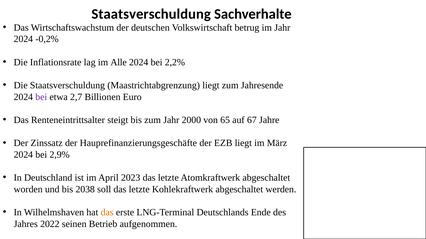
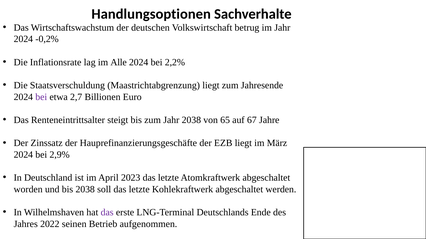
Staatsverschuldung: Staatsverschuldung -> Handlungsoptionen (151, 14)
Jahr 2000: 2000 -> 2038 (191, 120)
das colour: orange -> purple (107, 213)
